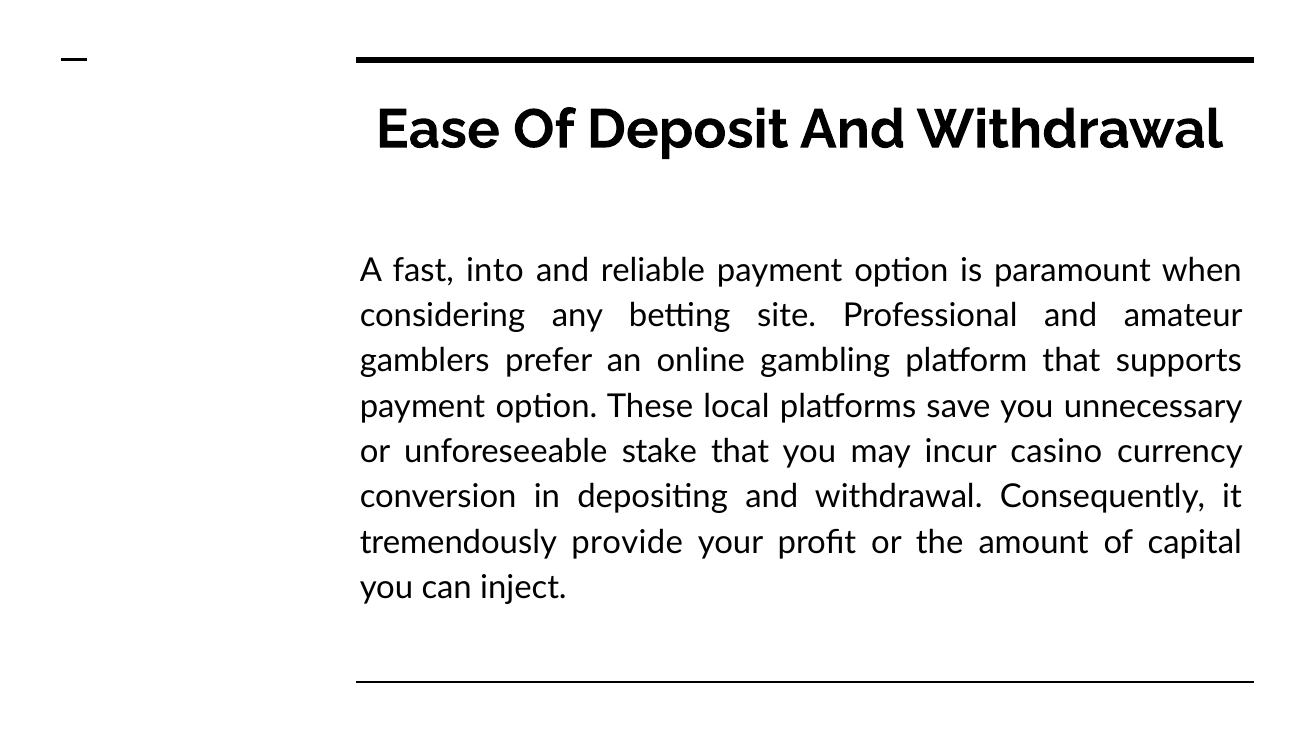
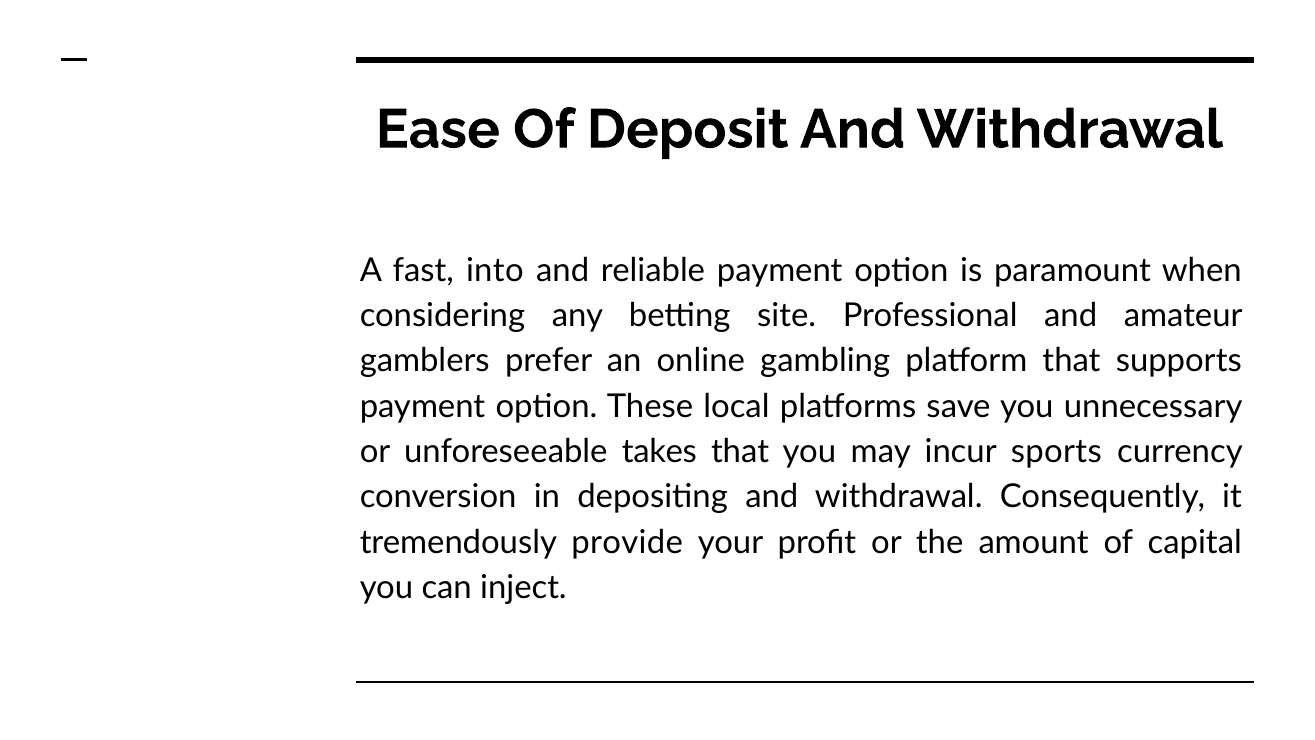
stake: stake -> takes (659, 452)
casino: casino -> sports (1056, 452)
